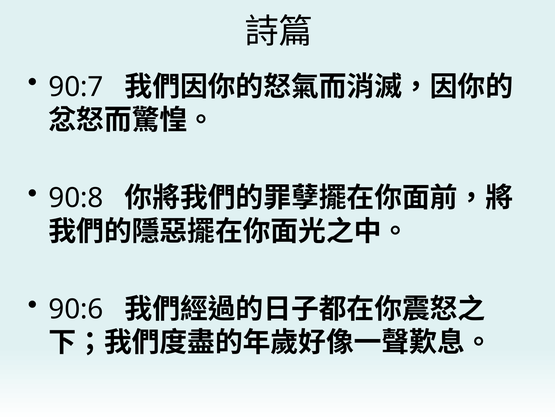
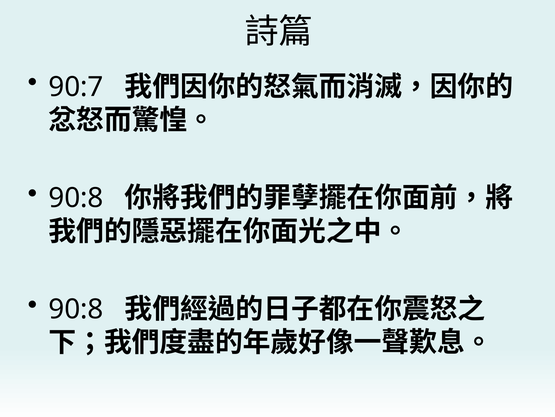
90:6: 90:6 -> 90:8 (76, 309)
